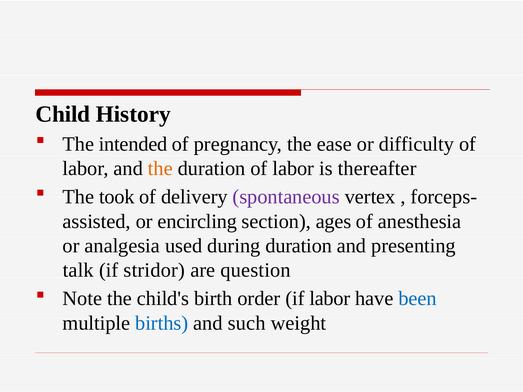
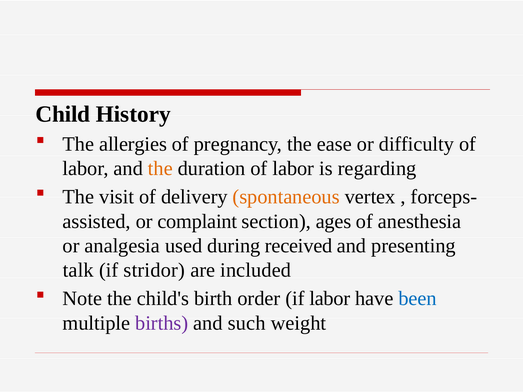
intended: intended -> allergies (133, 144)
thereafter: thereafter -> regarding (377, 169)
took: took -> visit (117, 197)
spontaneous colour: purple -> orange (286, 197)
encircling: encircling -> complaint (197, 221)
during duration: duration -> received (299, 246)
question: question -> included (256, 270)
births colour: blue -> purple (162, 323)
